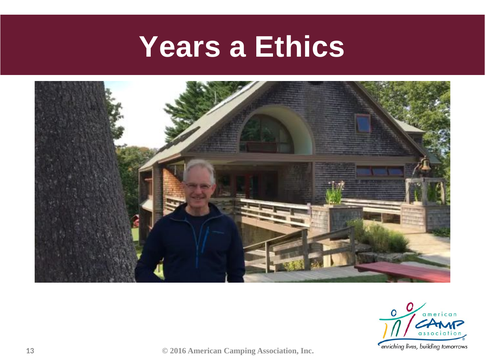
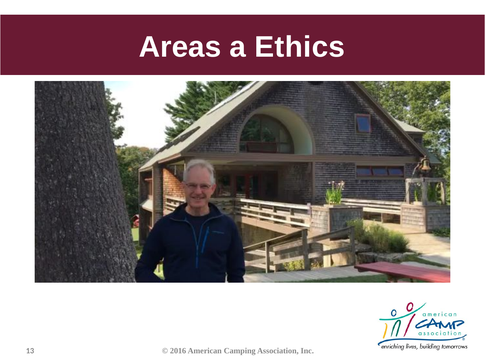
Years: Years -> Areas (180, 47)
